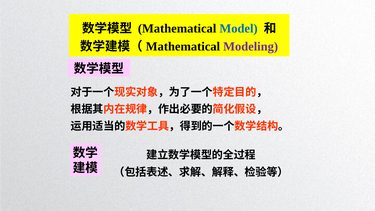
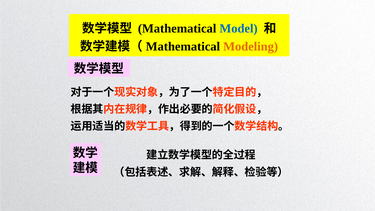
Modeling colour: purple -> orange (251, 47)
